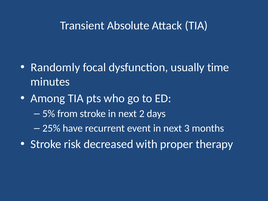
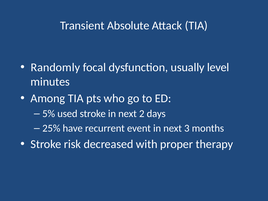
time: time -> level (218, 67)
from: from -> used (67, 114)
